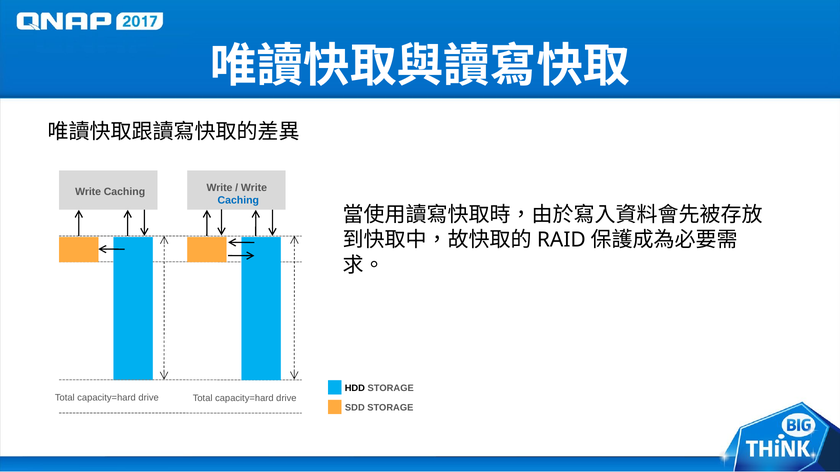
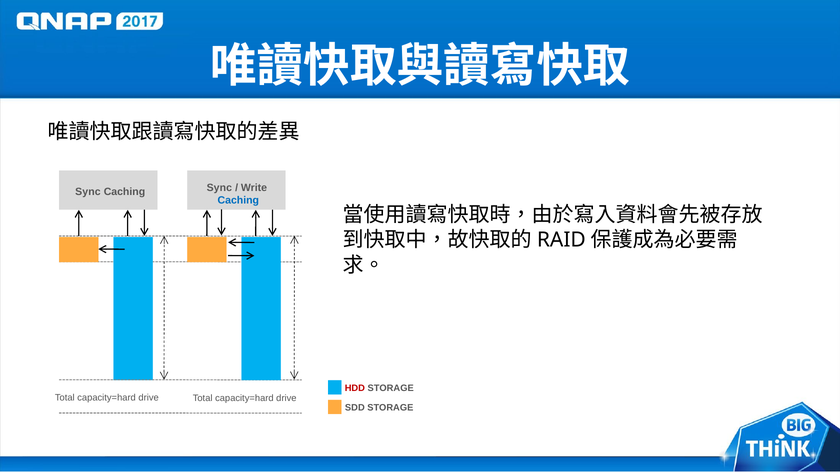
Write: Write -> Sync (88, 192)
Caching Write: Write -> Sync (219, 188)
HDD colour: black -> red (355, 389)
